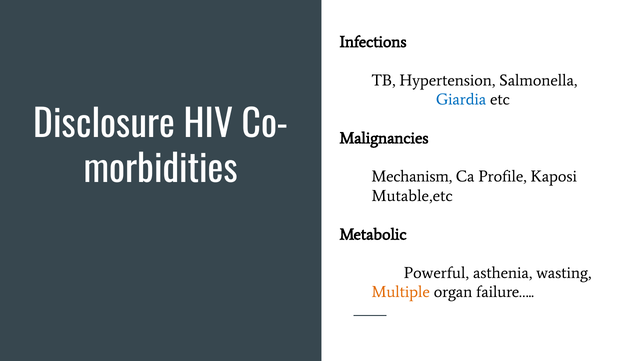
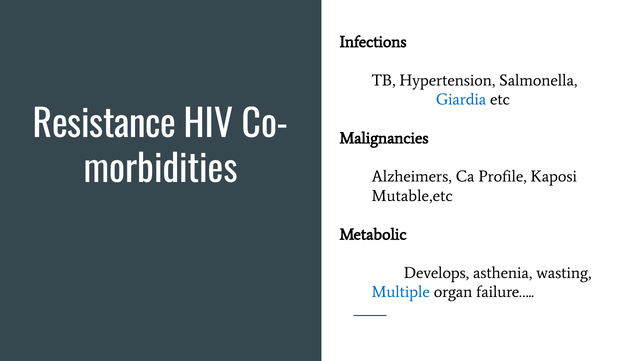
Disclosure: Disclosure -> Resistance (105, 125)
Mechanism: Mechanism -> Alzheimers (412, 177)
Powerful: Powerful -> Develops (436, 273)
Multiple colour: orange -> blue (401, 293)
